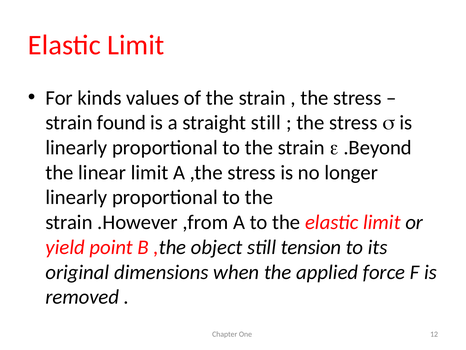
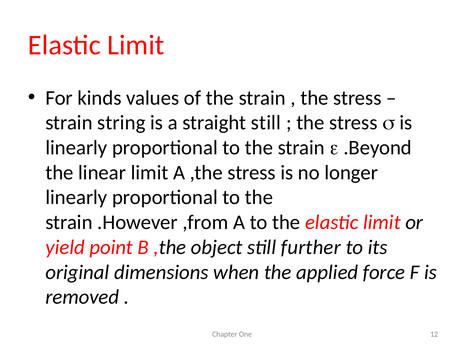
found: found -> string (121, 123)
tension: tension -> further (311, 247)
